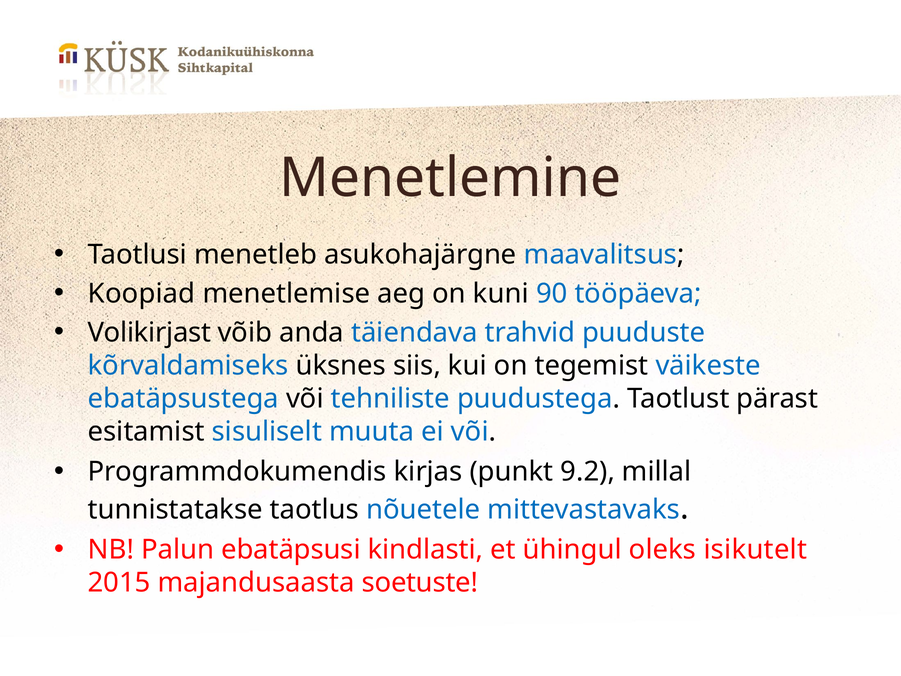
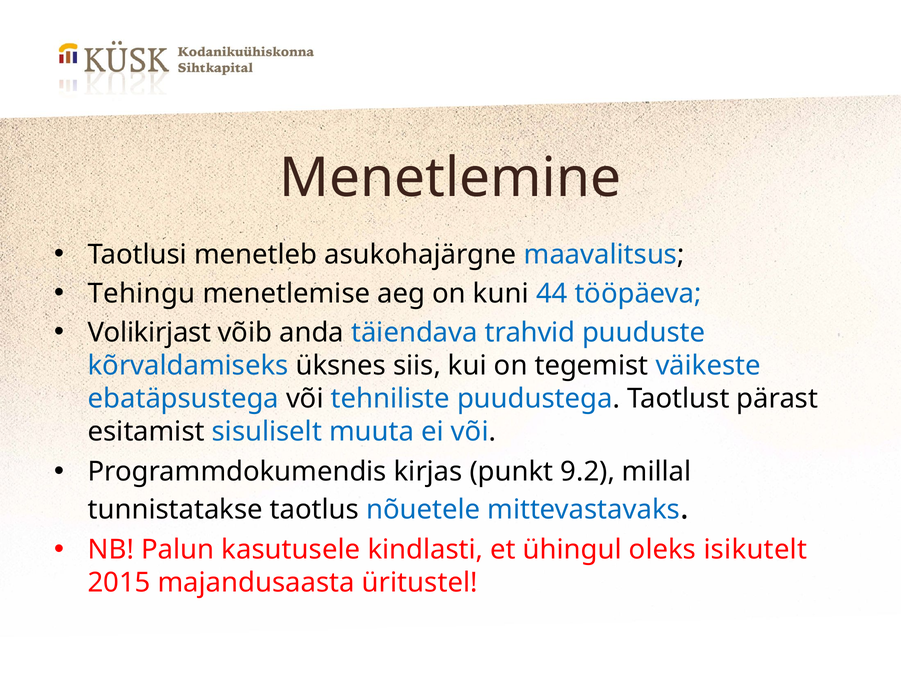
Koopiad: Koopiad -> Tehingu (142, 293)
90: 90 -> 44 (552, 293)
ebatäpsusi: ebatäpsusi -> kasutusele (291, 550)
soetuste: soetuste -> üritustel (420, 583)
